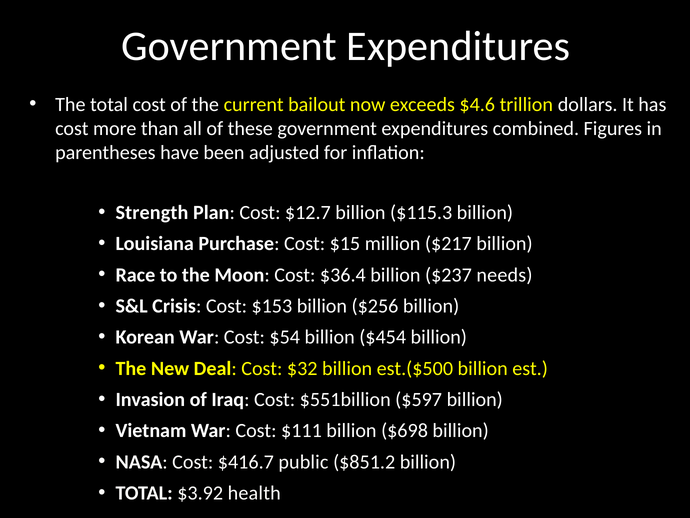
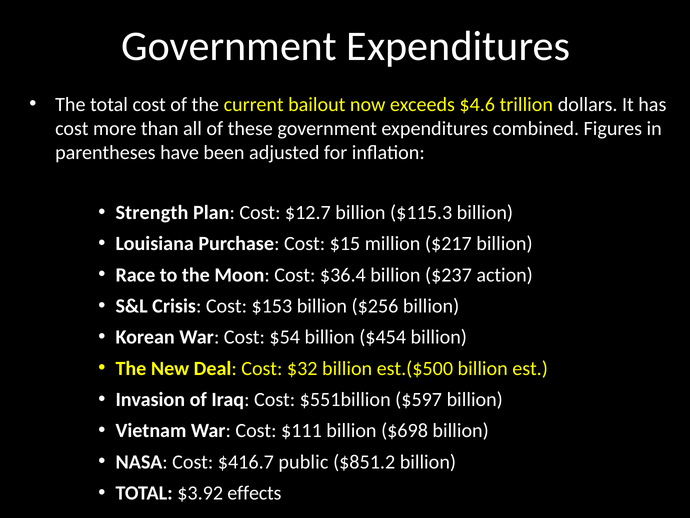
needs: needs -> action (505, 275)
health: health -> effects (254, 493)
